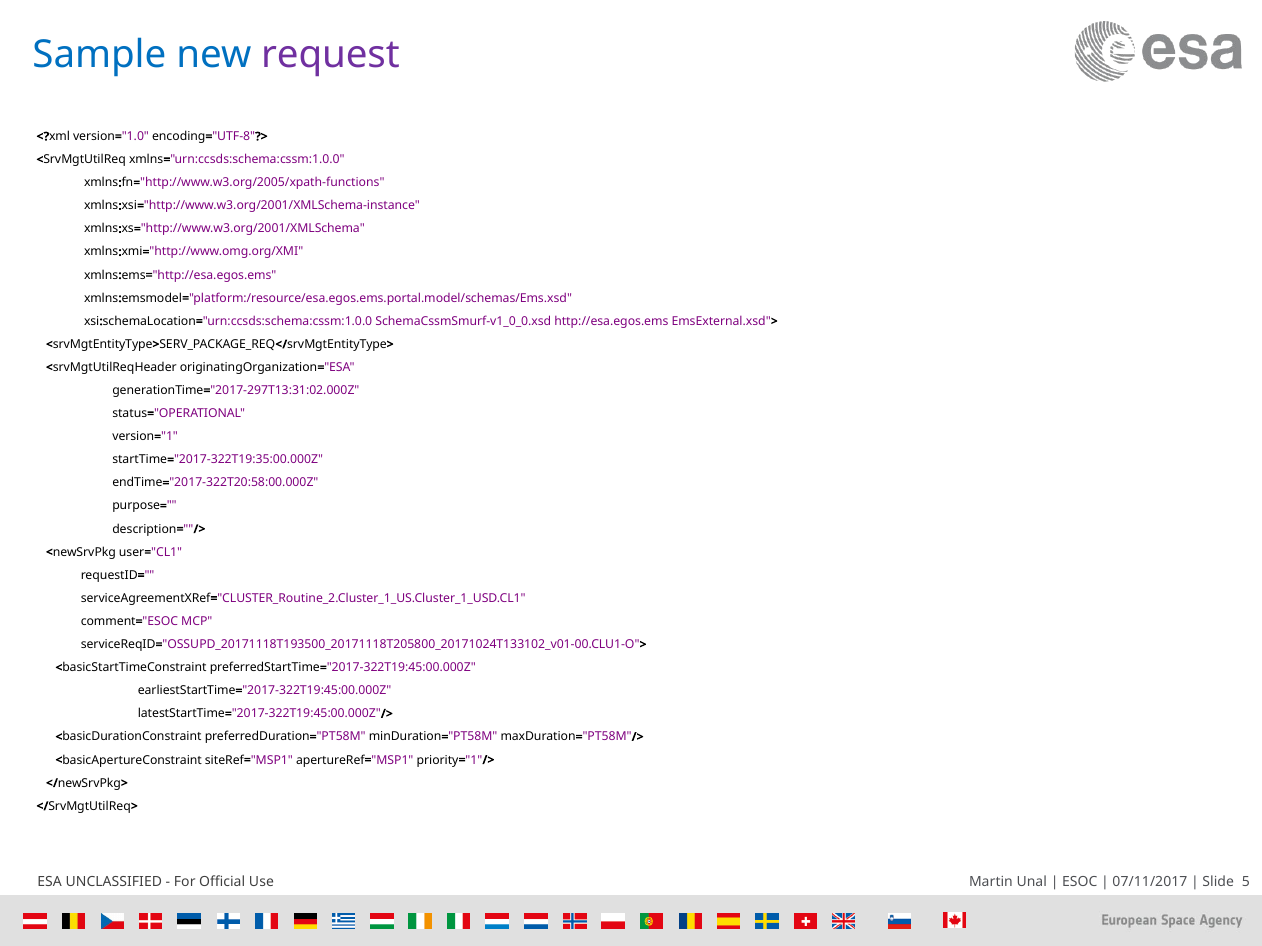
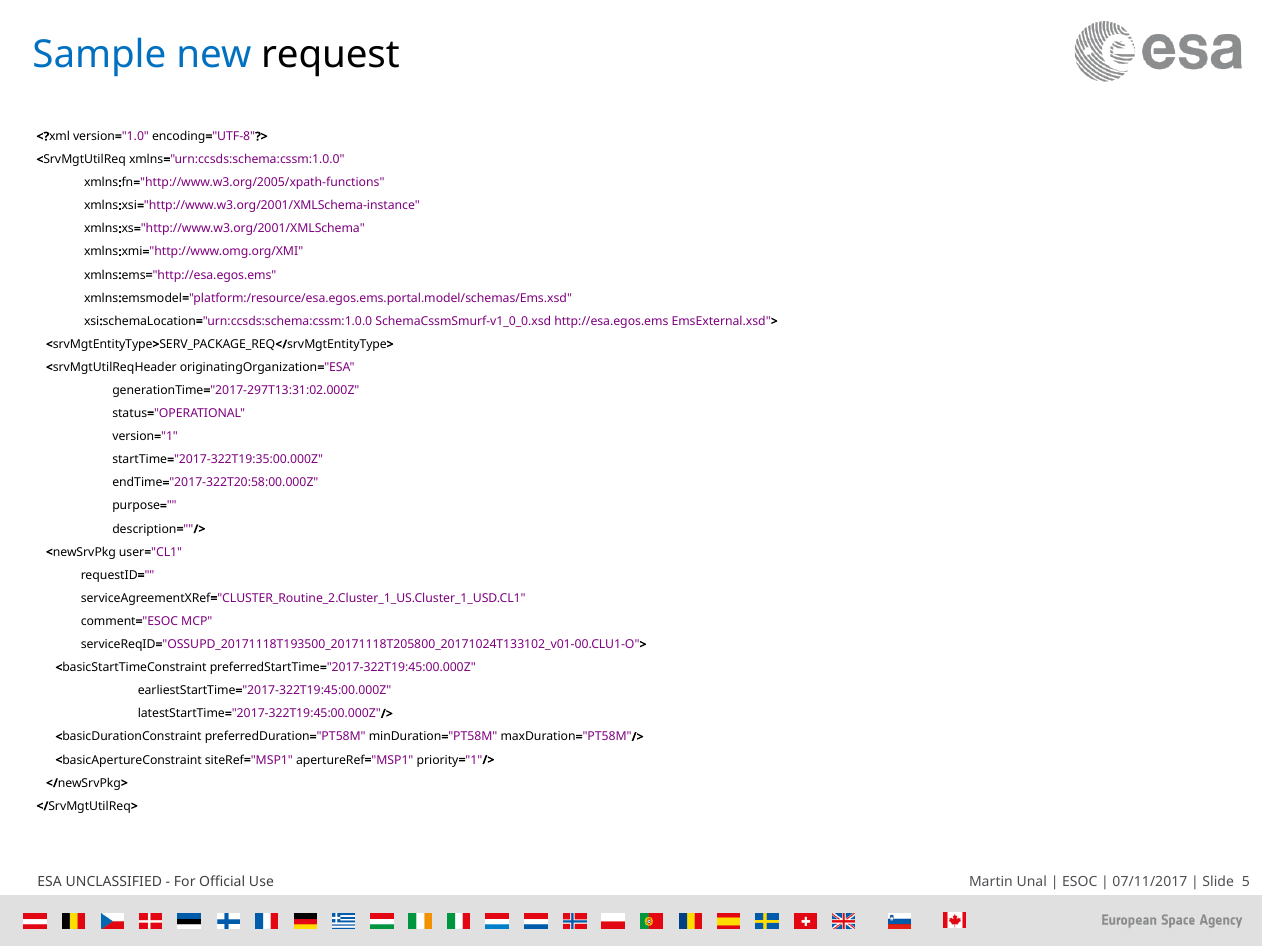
request colour: purple -> black (330, 55)
